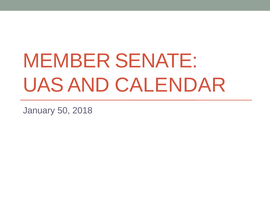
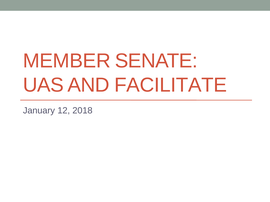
CALENDAR: CALENDAR -> FACILITATE (171, 85)
50: 50 -> 12 (64, 111)
